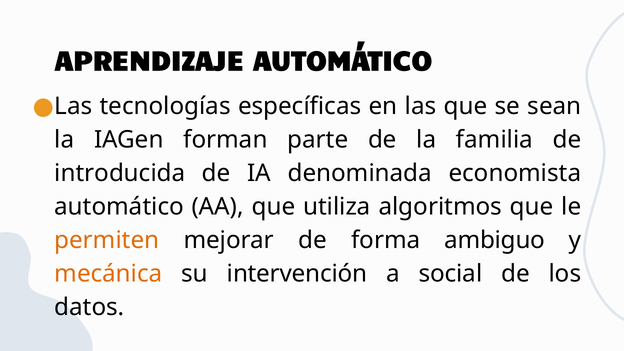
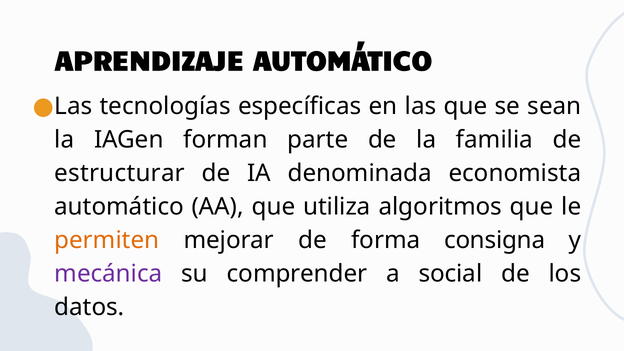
introducida: introducida -> estructurar (120, 173)
ambiguo: ambiguo -> consigna (495, 240)
mecánica colour: orange -> purple (108, 274)
intervención: intervención -> comprender (297, 274)
